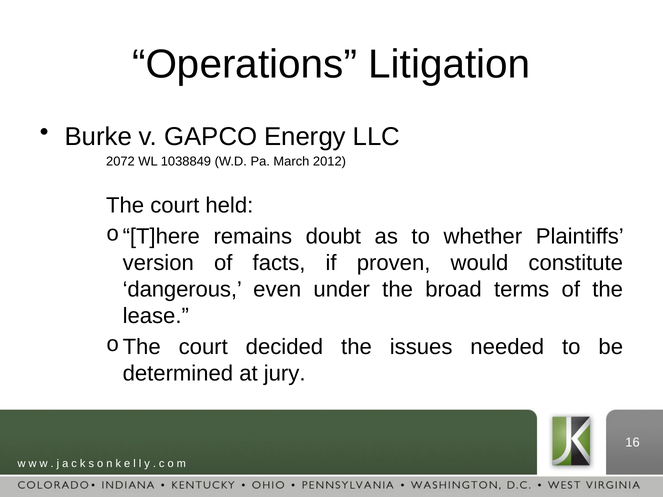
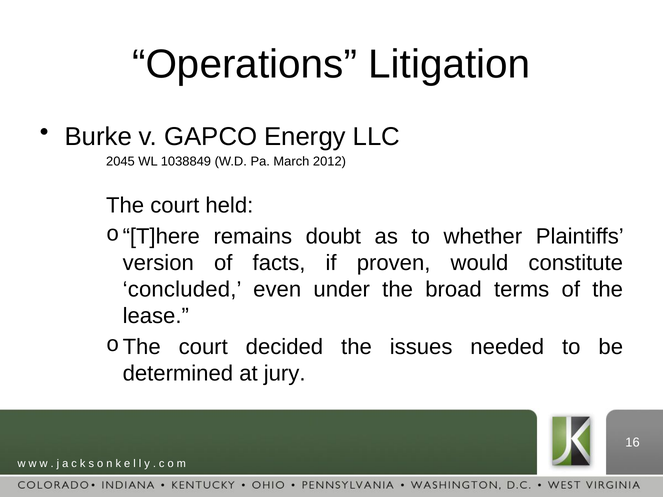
2072: 2072 -> 2045 (120, 162)
dangerous: dangerous -> concluded (182, 290)
